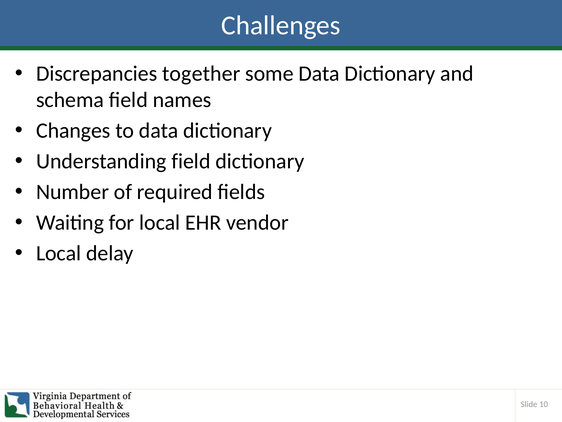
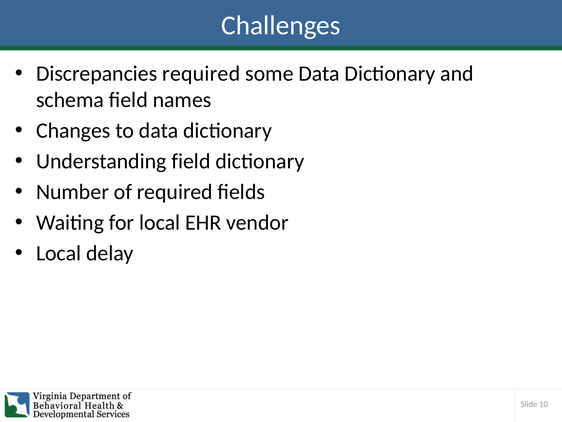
Discrepancies together: together -> required (201, 74)
